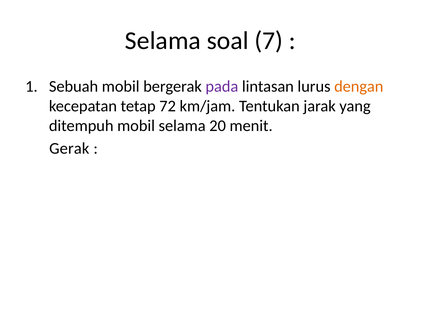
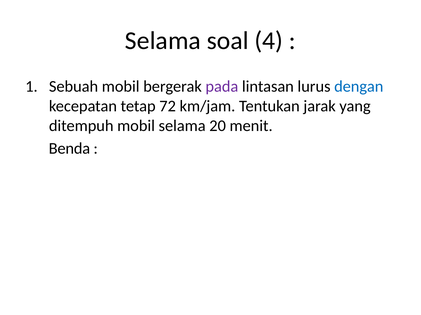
7: 7 -> 4 (269, 41)
dengan colour: orange -> blue (359, 87)
Gerak: Gerak -> Benda (69, 149)
